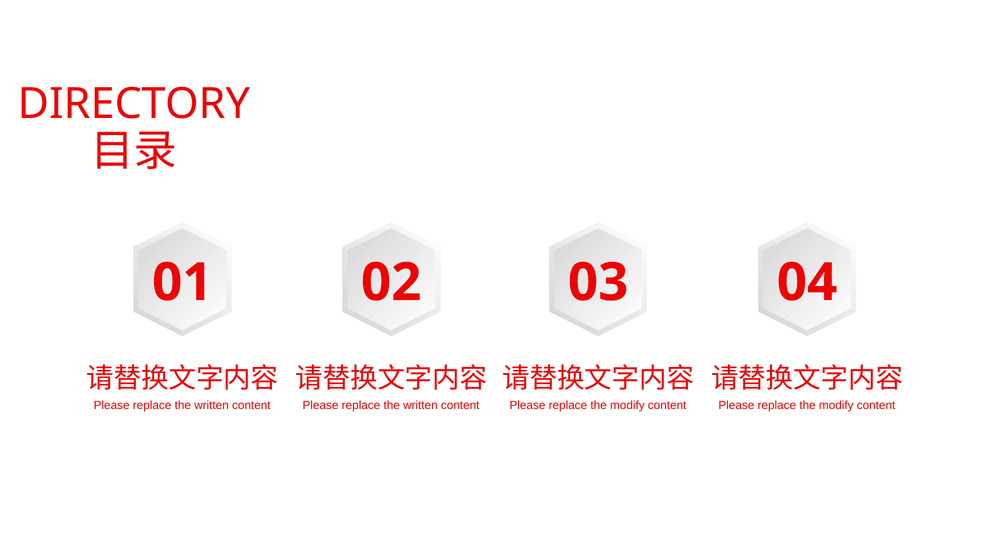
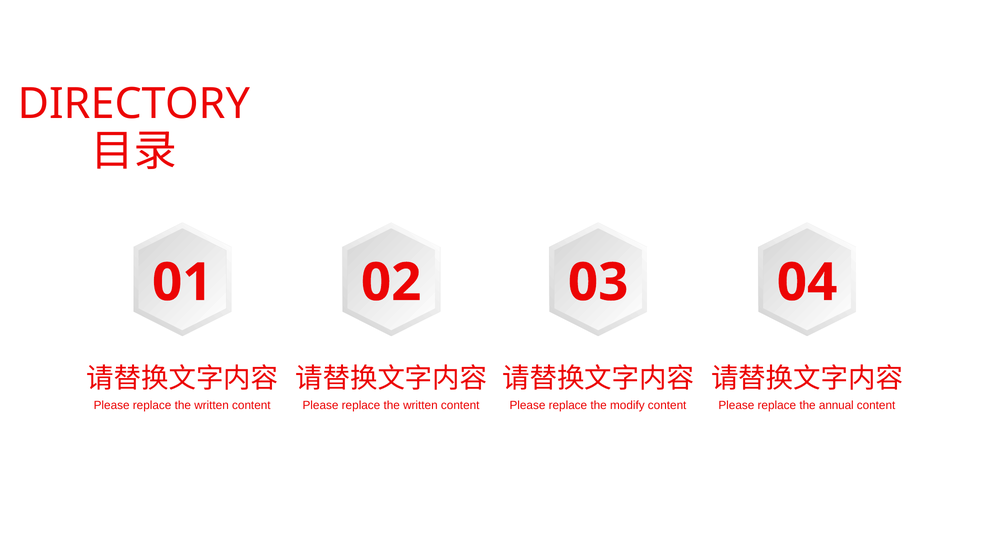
modify: modify -> annual (836, 405)
